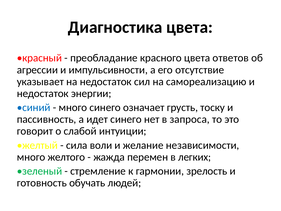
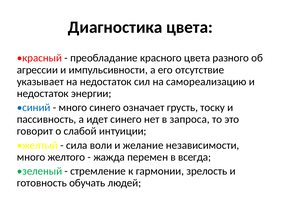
ответов: ответов -> разного (231, 58)
легких: легких -> всегда (195, 157)
